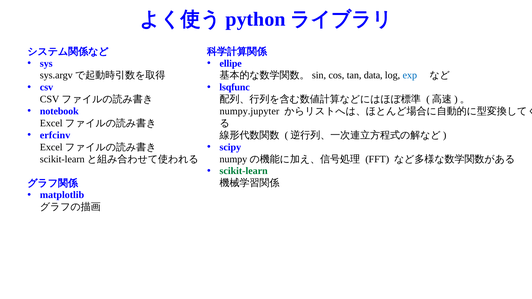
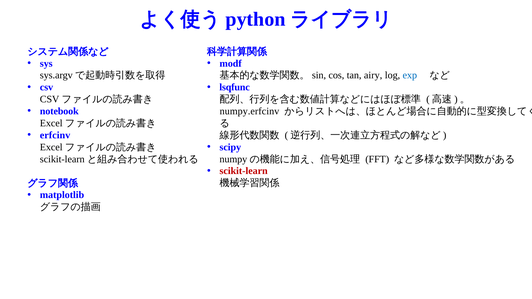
ellipe: ellipe -> modf (231, 63)
data: data -> airy (373, 75)
numpy.jupyter: numpy.jupyter -> numpy.erfcinv (249, 111)
scikit-learn colour: green -> red (244, 171)
